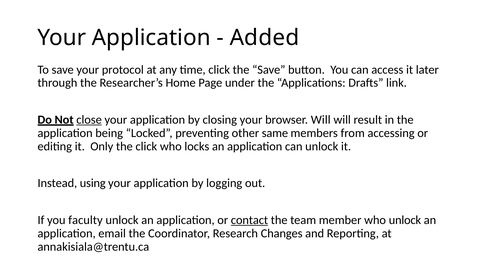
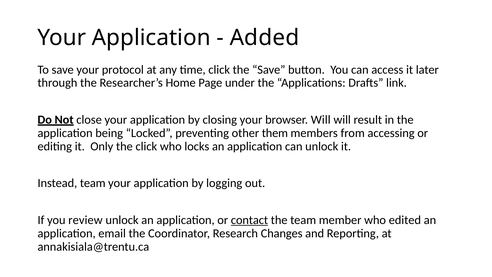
close underline: present -> none (89, 120)
same: same -> them (275, 133)
Instead using: using -> team (93, 183)
faculty: faculty -> review (85, 220)
who unlock: unlock -> edited (405, 220)
